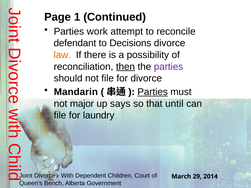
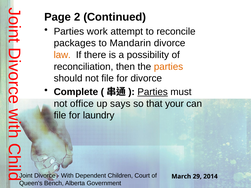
1: 1 -> 2 (77, 17)
defendant: defendant -> packages (75, 43)
Decisions: Decisions -> Mandarin (130, 43)
then underline: present -> none (125, 67)
parties colour: purple -> orange (168, 67)
Mandarin: Mandarin -> Complete (76, 92)
major: major -> office (82, 104)
until: until -> your (174, 104)
